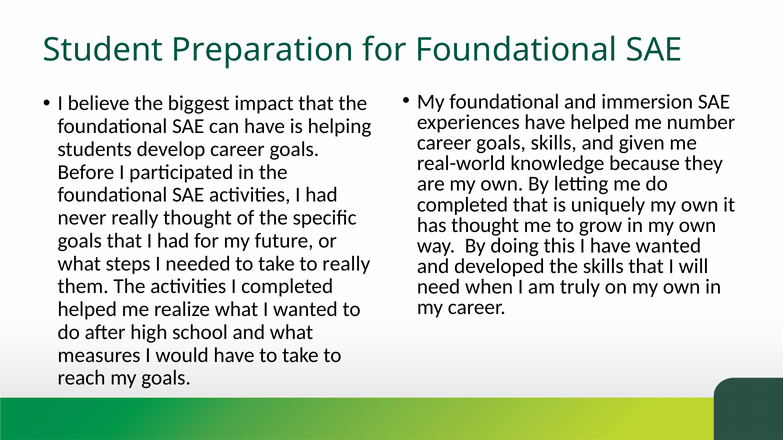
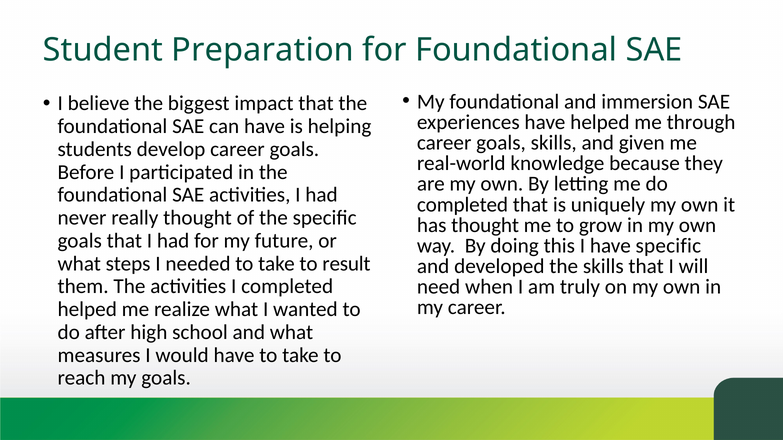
number: number -> through (701, 122)
have wanted: wanted -> specific (668, 246)
to really: really -> result (346, 264)
